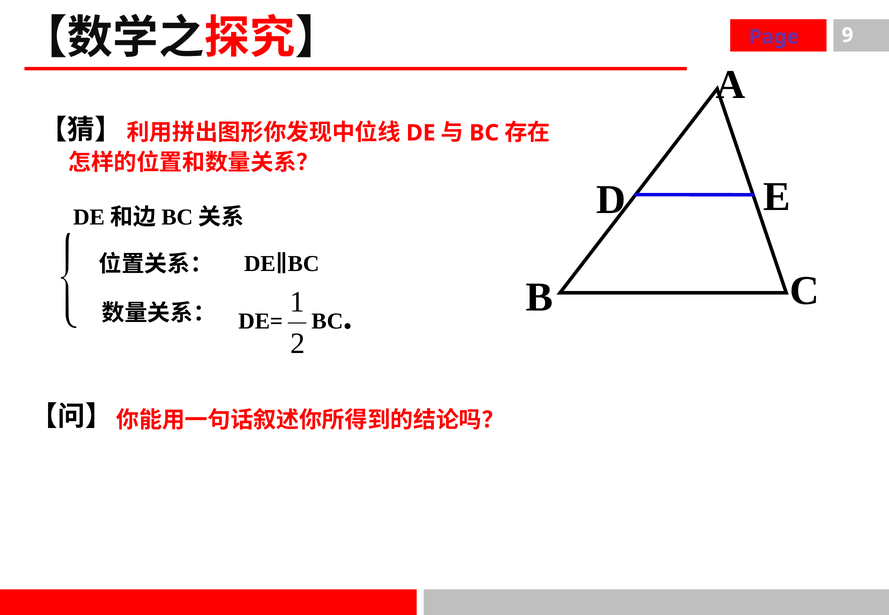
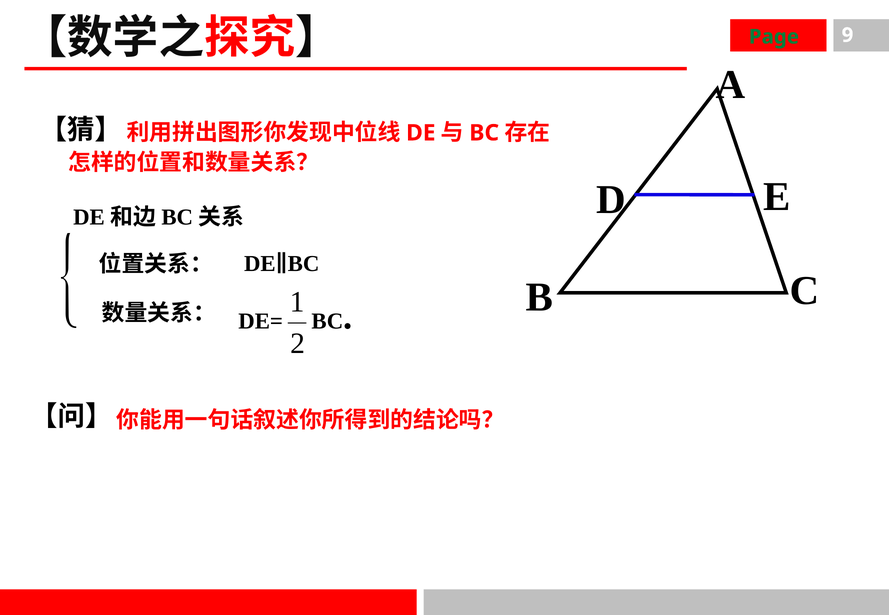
Page colour: purple -> green (774, 37)
